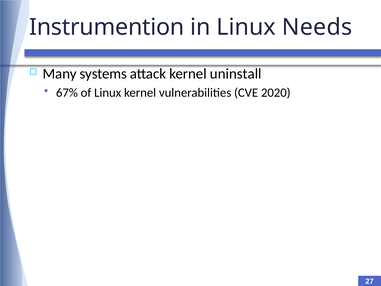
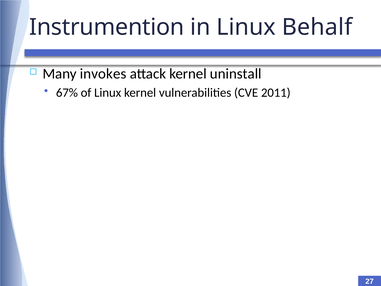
Needs: Needs -> Behalf (317, 27)
systems: systems -> invokes (103, 74)
2020: 2020 -> 2011 (276, 93)
